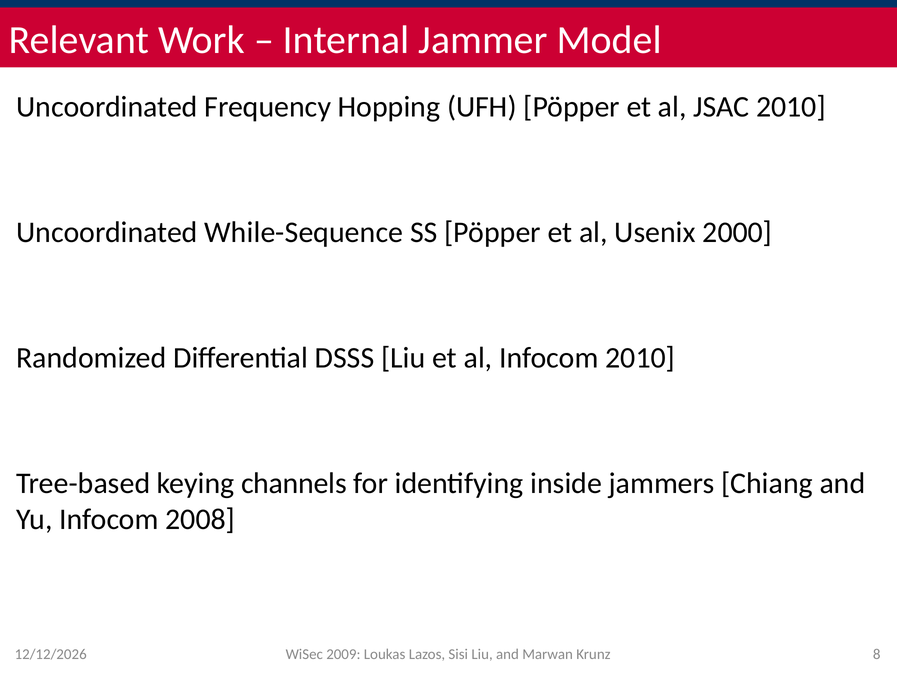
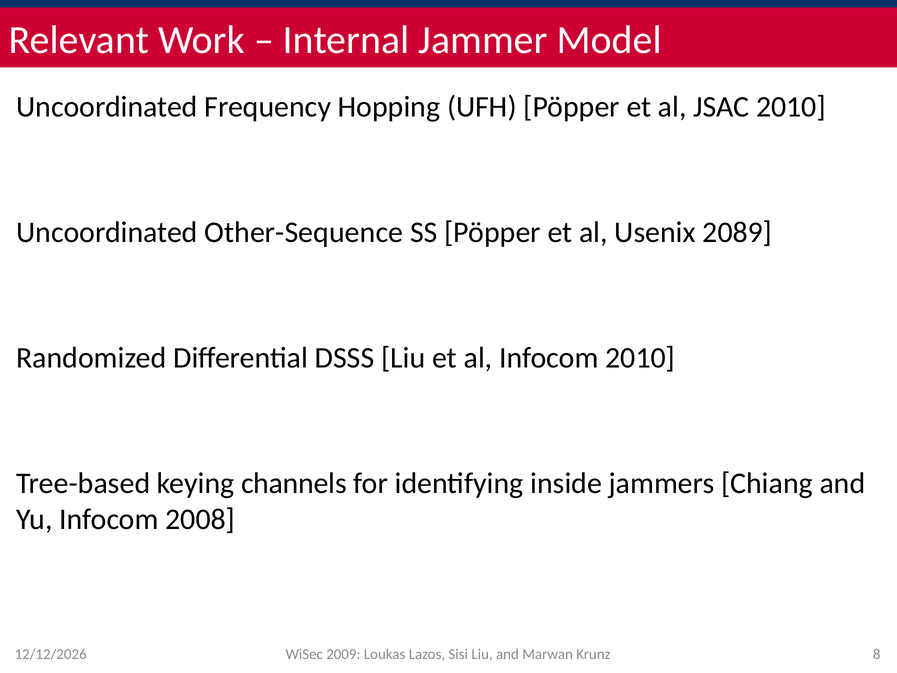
While-Sequence: While-Sequence -> Other-Sequence (304, 232)
2000: 2000 -> 2089 (737, 232)
